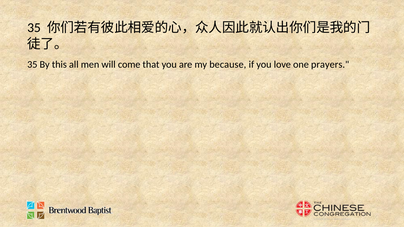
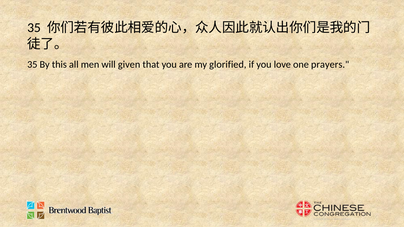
come: come -> given (129, 65)
because: because -> glorified (228, 65)
